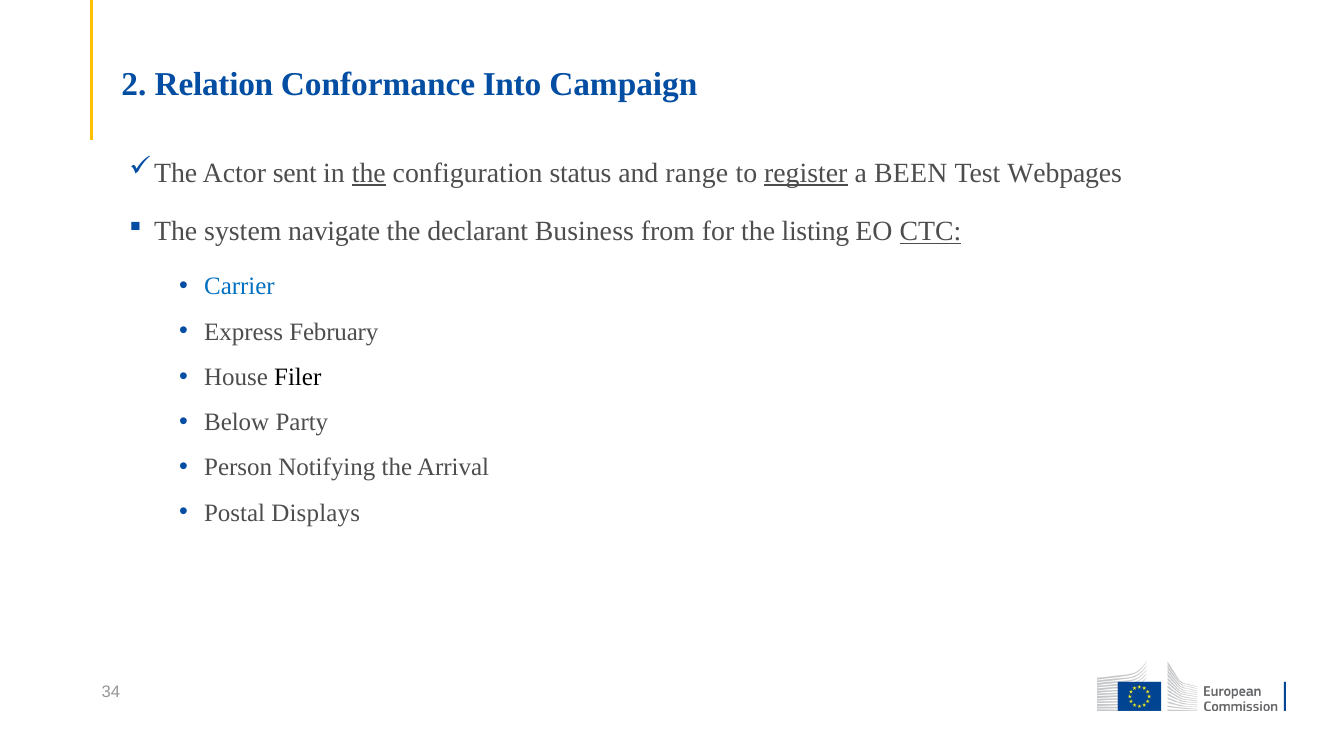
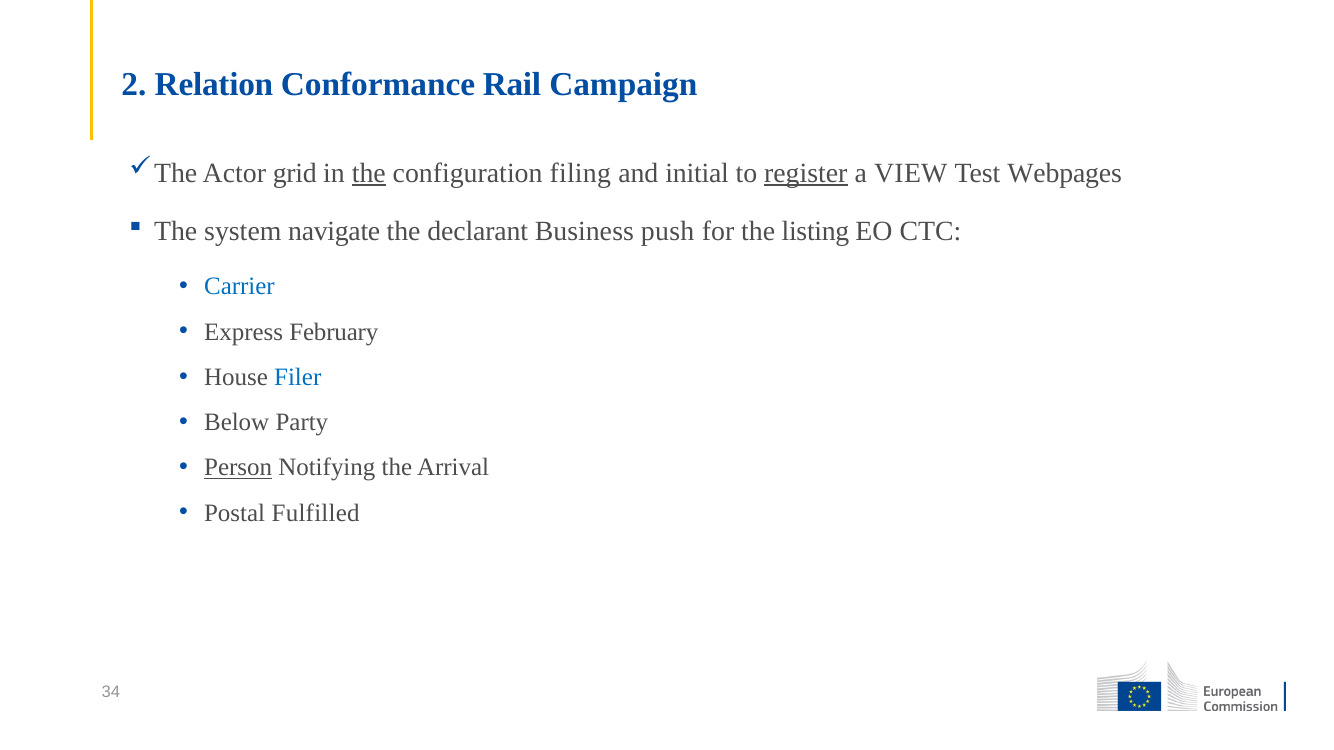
Into: Into -> Rail (512, 85)
sent: sent -> grid (295, 173)
status: status -> filing (580, 173)
range: range -> initial (697, 173)
BEEN: BEEN -> VIEW (911, 173)
from: from -> push (668, 232)
CTC underline: present -> none (930, 232)
Filer colour: black -> blue (298, 377)
Person underline: none -> present (238, 468)
Displays: Displays -> Fulfilled (316, 513)
